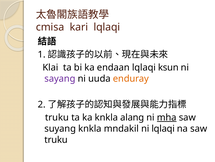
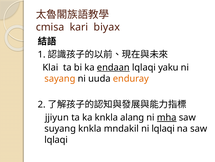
kari lqlaqi: lqlaqi -> biyax (107, 27)
endaan underline: none -> present (113, 67)
ksun: ksun -> yaku (168, 67)
sayang colour: purple -> orange (60, 78)
truku: truku -> jjiyun (57, 117)
truku: truku -> lqlaqi (56, 139)
